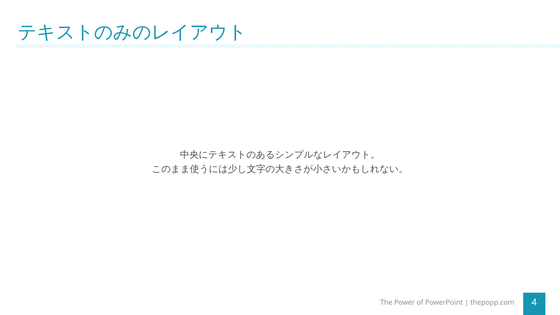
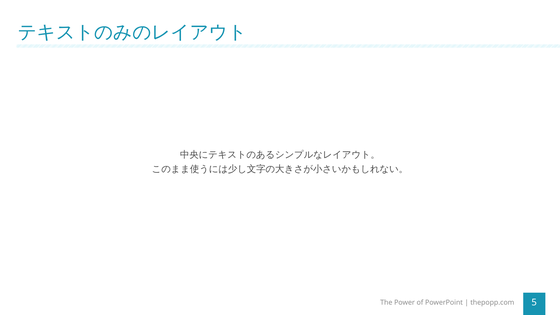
4: 4 -> 5 (534, 302)
